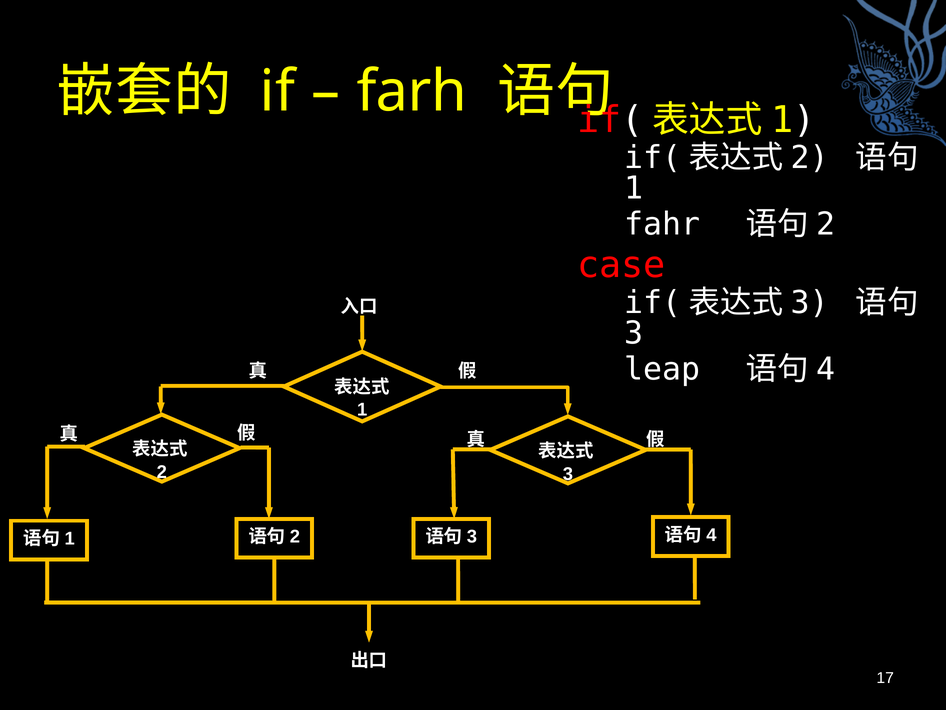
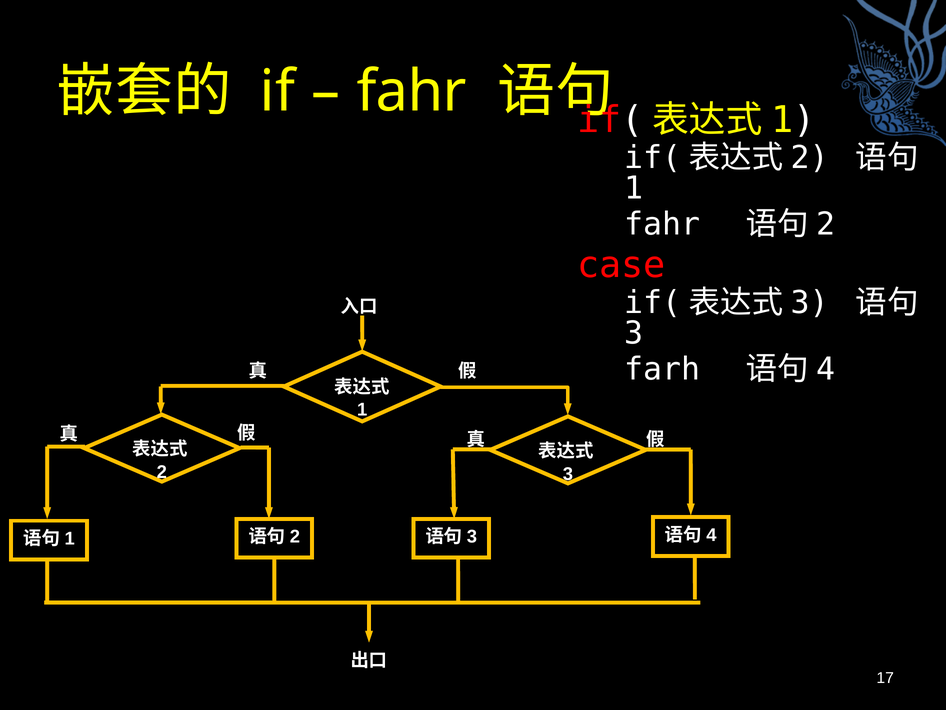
farh: farh -> fahr (412, 92)
leap: leap -> farh (662, 369)
